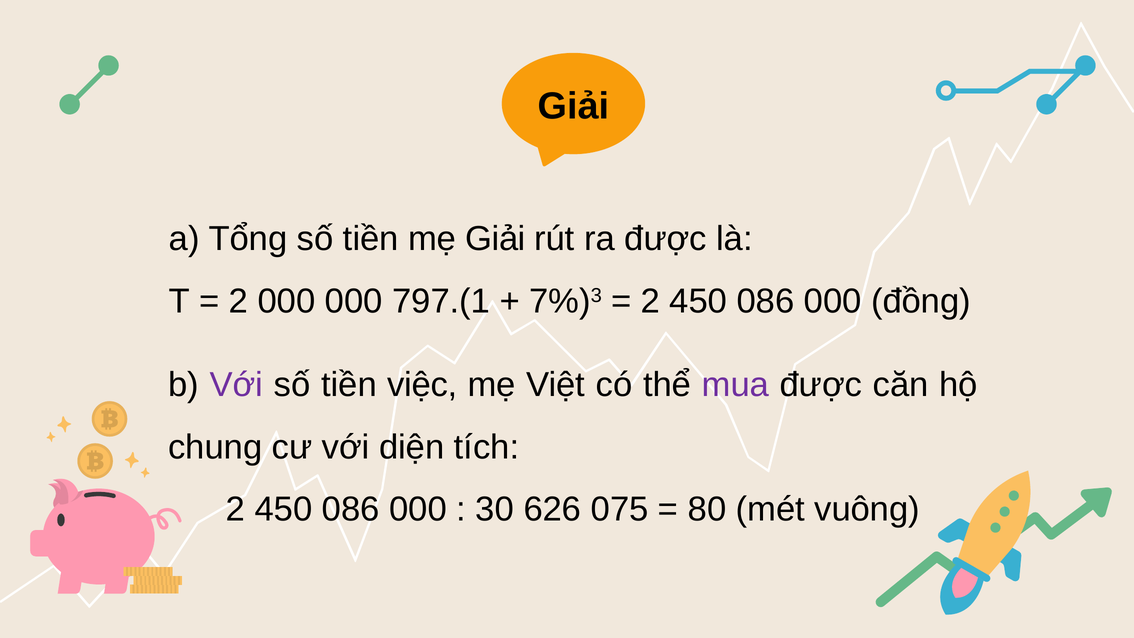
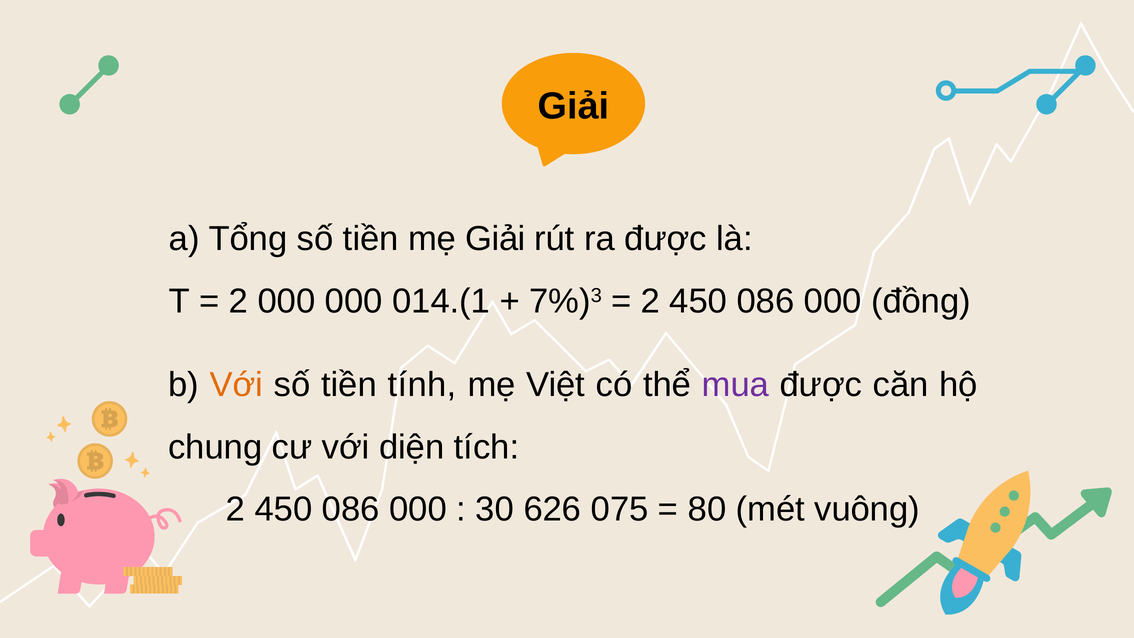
797.(1: 797.(1 -> 014.(1 (441, 301)
Với colour: purple -> orange (236, 385)
việc: việc -> tính (422, 385)
